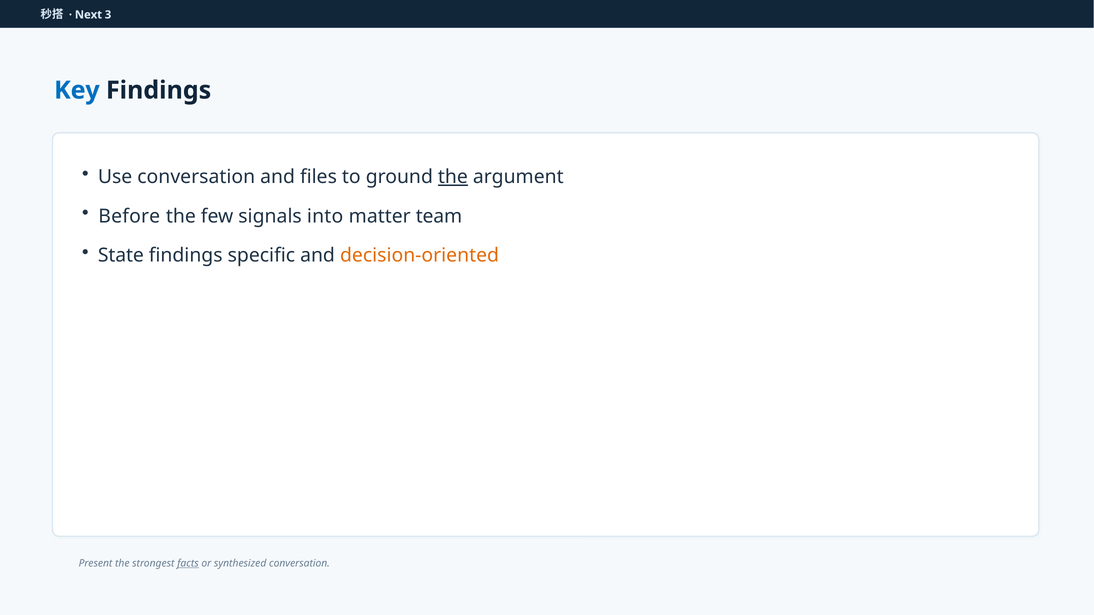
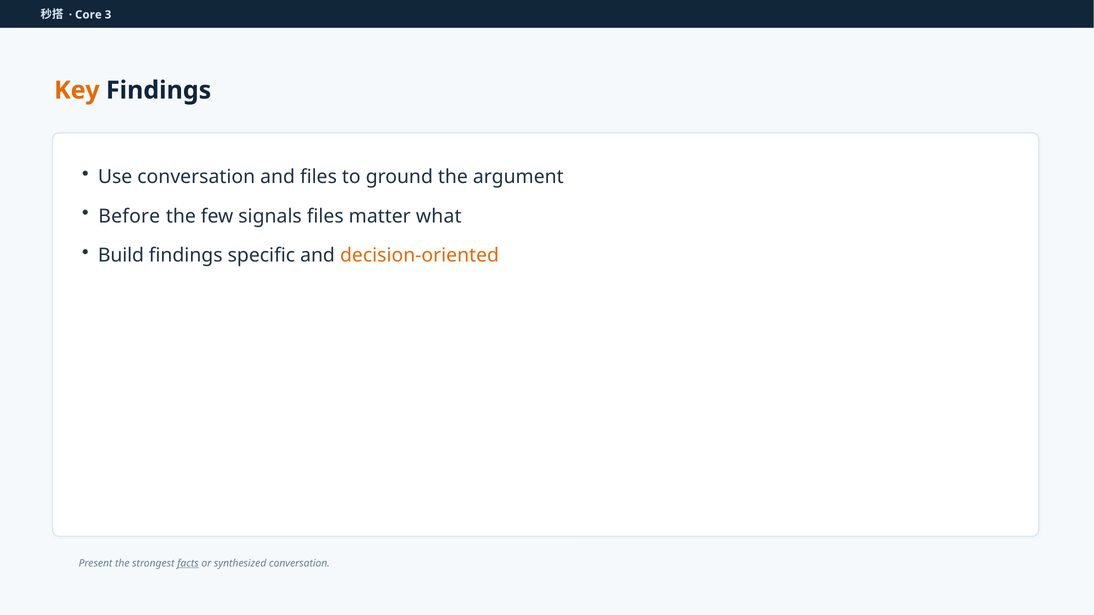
Next: Next -> Core (88, 15)
Key colour: blue -> orange (77, 90)
the underline: present -> none (453, 177)
signals into: into -> files (325, 216)
team: team -> what (439, 216)
State: State -> Build (121, 255)
